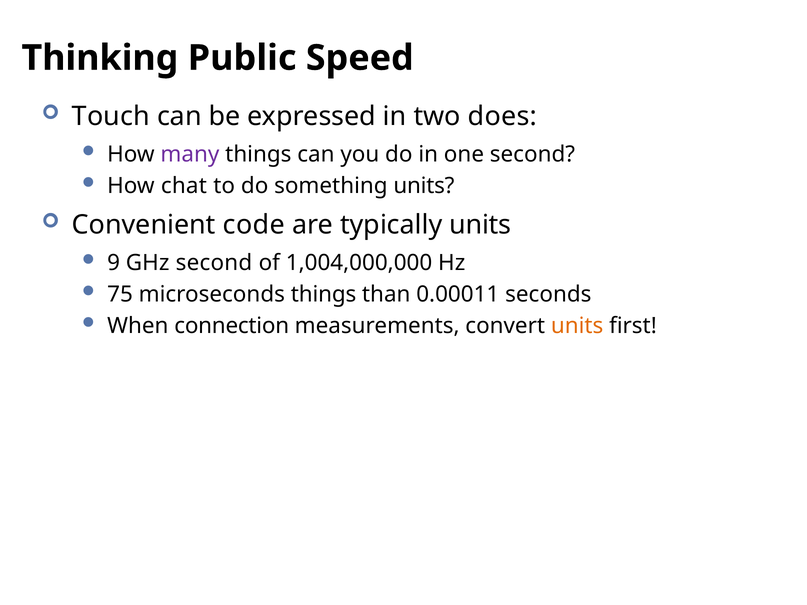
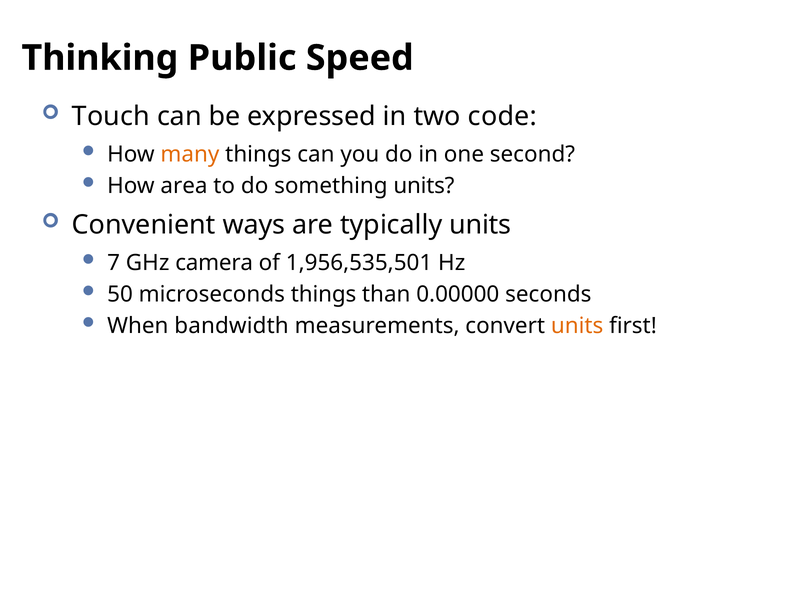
does: does -> code (503, 116)
many colour: purple -> orange (190, 154)
chat: chat -> area (184, 186)
code: code -> ways (254, 225)
9: 9 -> 7 (114, 263)
GHz second: second -> camera (214, 263)
1,004,000,000: 1,004,000,000 -> 1,956,535,501 (359, 263)
75: 75 -> 50 (120, 294)
0.00011: 0.00011 -> 0.00000 (458, 294)
connection: connection -> bandwidth (232, 326)
